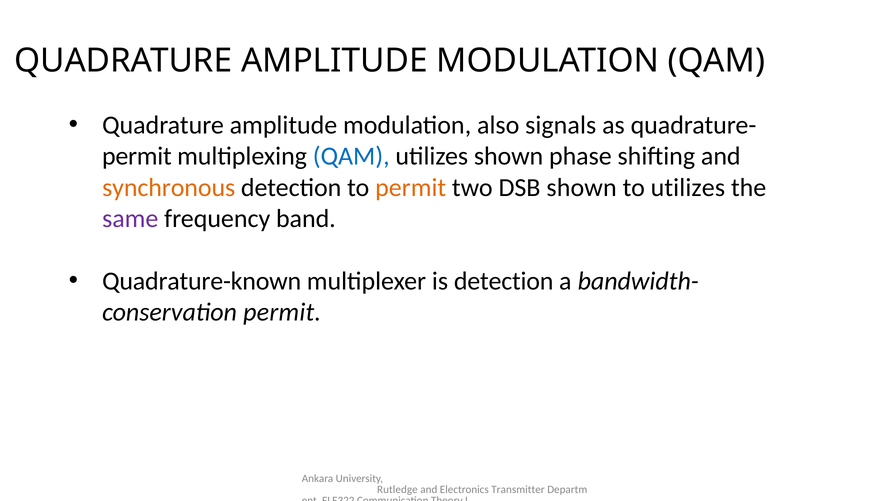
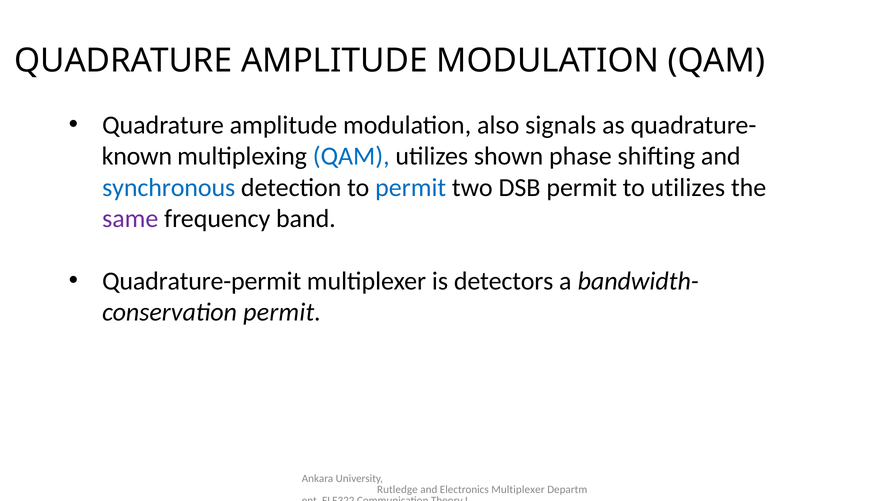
permit: permit -> known (137, 156)
synchronous colour: orange -> blue (169, 188)
permit colour: orange -> blue (411, 188)
DSB shown: shown -> permit (582, 188)
Quadrature-known: Quadrature-known -> Quadrature-permit (202, 281)
is detection: detection -> detectors (504, 281)
Electronics Transmitter: Transmitter -> Multiplexer (518, 490)
